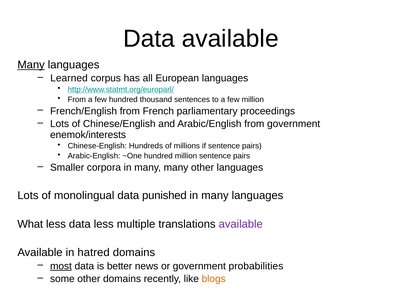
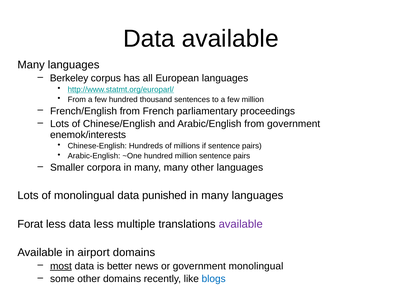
Many underline: present -> none (31, 65)
Learned: Learned -> Berkeley (69, 78)
What: What -> Forat (30, 224)
hatred: hatred -> airport (94, 253)
government probabilities: probabilities -> monolingual (256, 267)
blogs colour: orange -> blue (214, 279)
